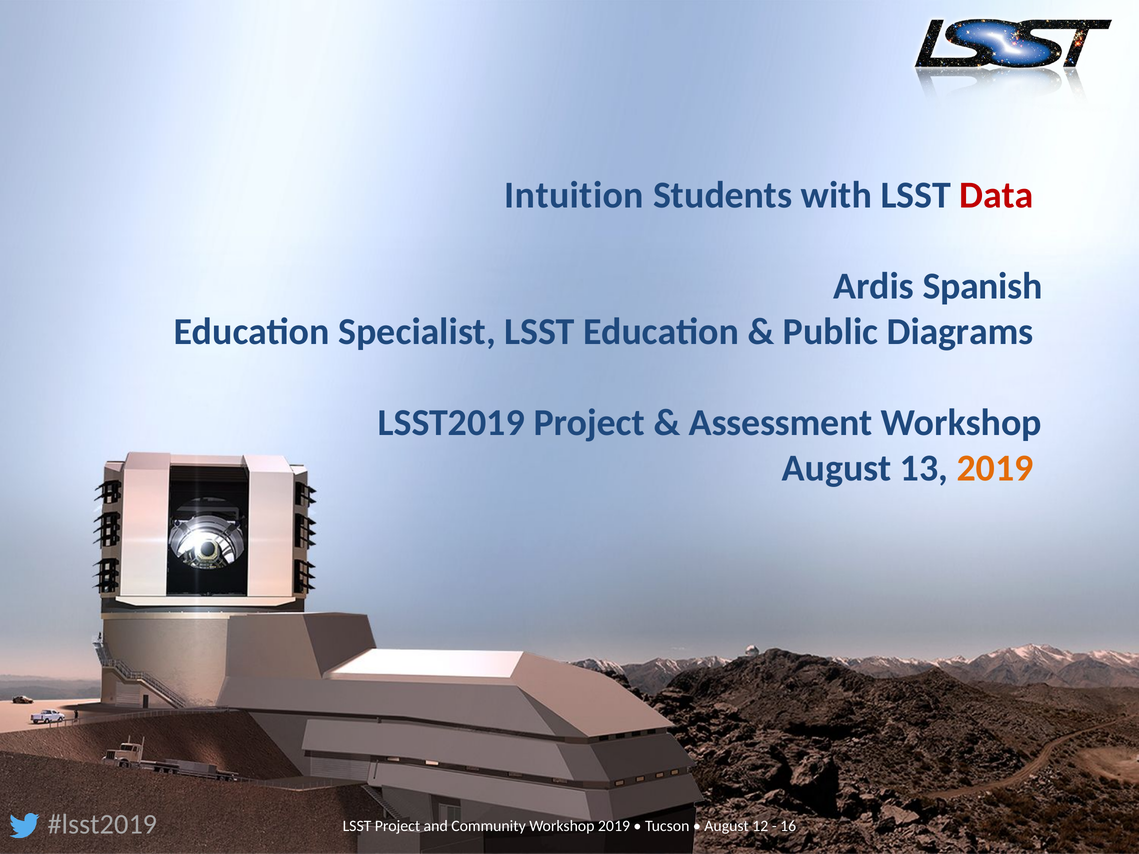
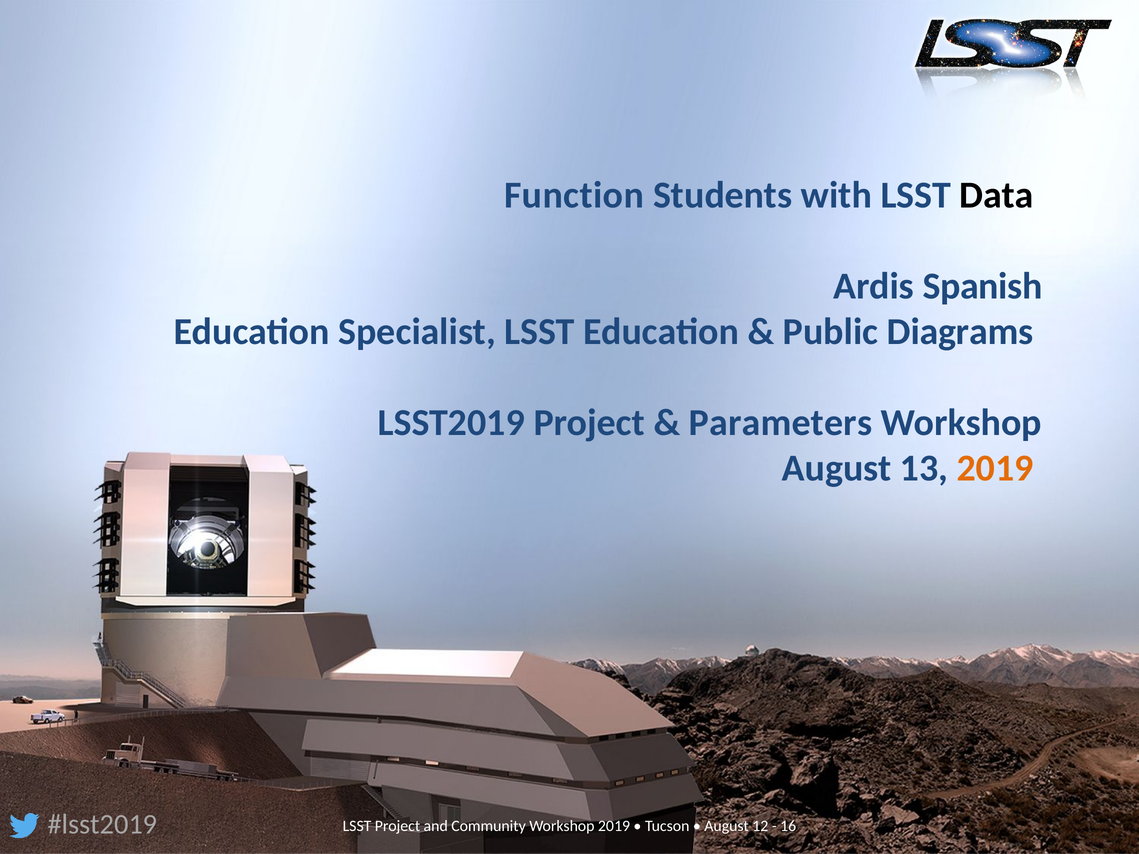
Intuition: Intuition -> Function (574, 195)
Data colour: red -> black (996, 195)
Assessment: Assessment -> Parameters (781, 423)
